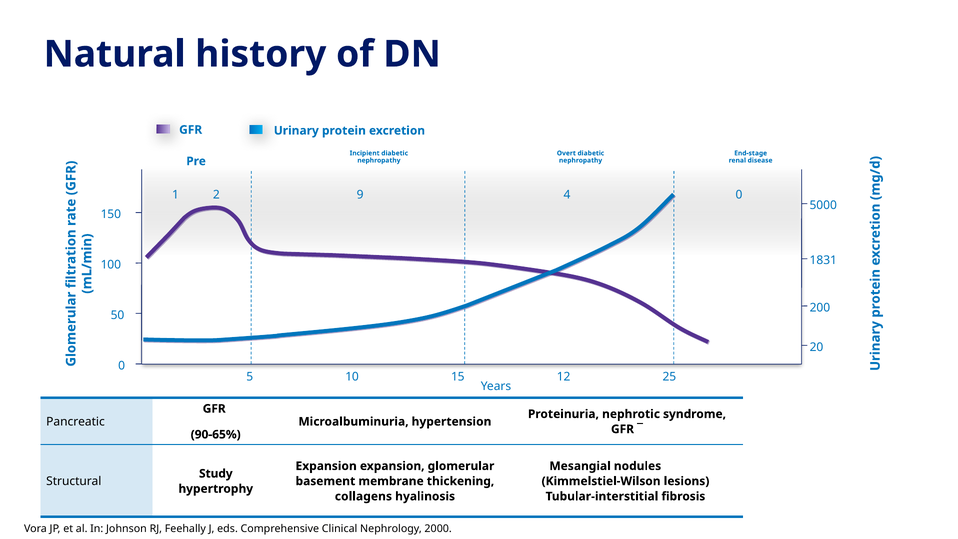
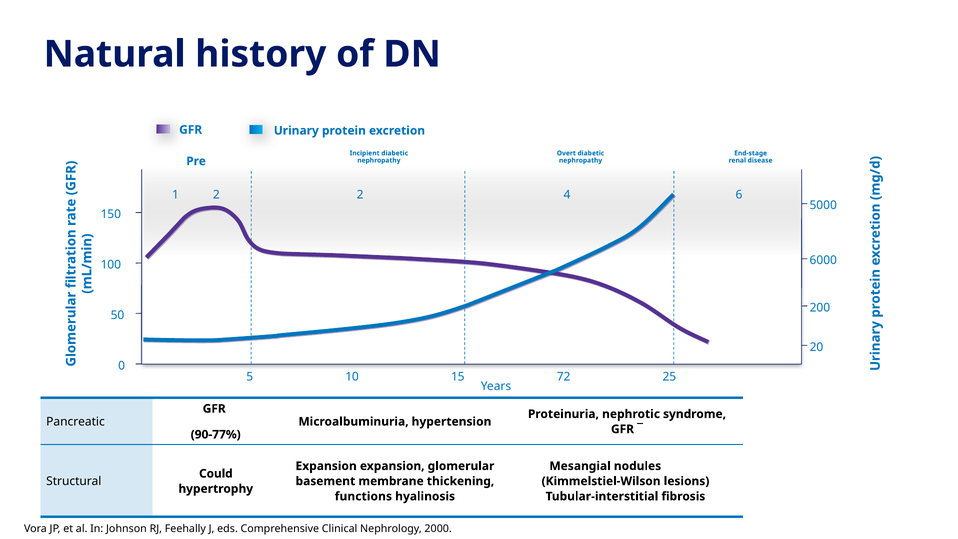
2 9: 9 -> 2 (360, 195)
4 0: 0 -> 6 (739, 195)
1831: 1831 -> 6000 (823, 260)
12: 12 -> 72 (564, 377)
90-65%: 90-65% -> 90-77% (216, 434)
Study: Study -> Could (216, 474)
collagens: collagens -> functions (363, 496)
